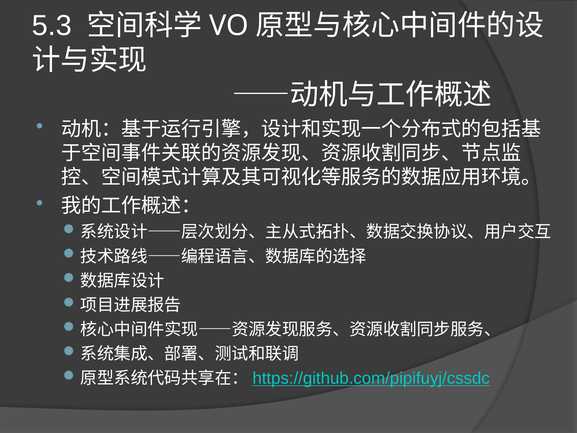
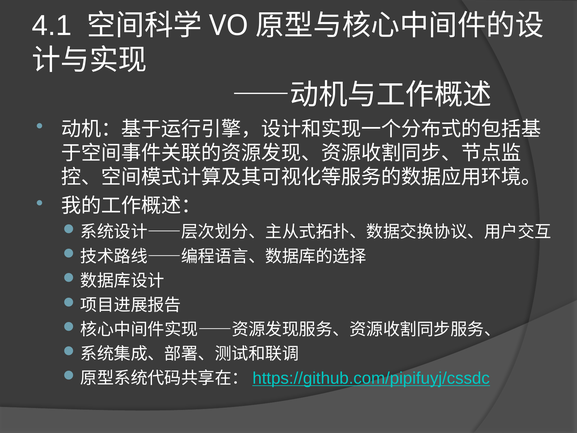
5.3: 5.3 -> 4.1 (52, 26)
